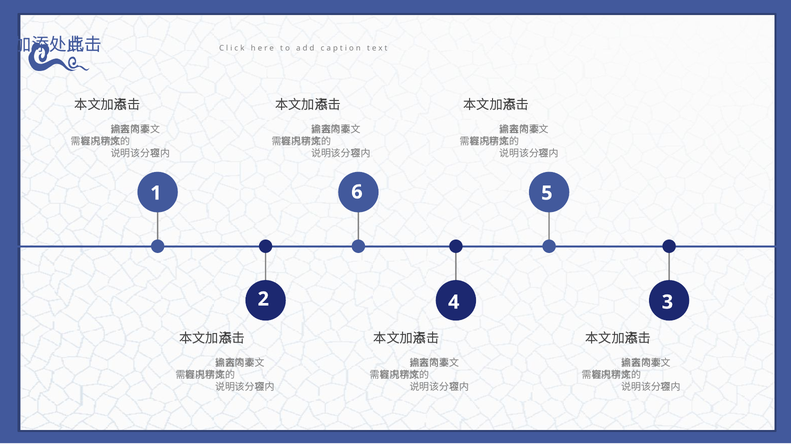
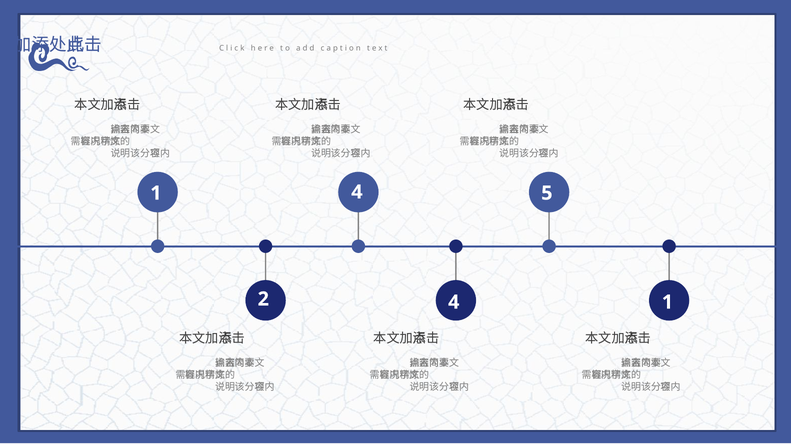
1 6: 6 -> 4 (357, 192)
4 3: 3 -> 1 (667, 302)
